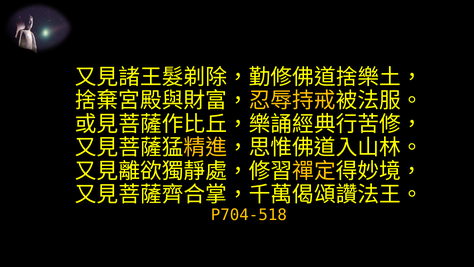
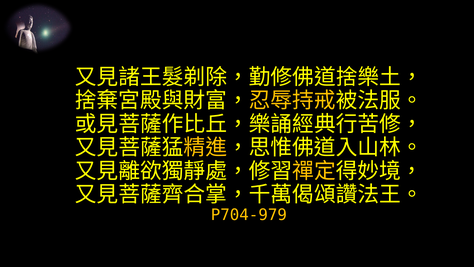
P704-518: P704-518 -> P704-979 (249, 215)
